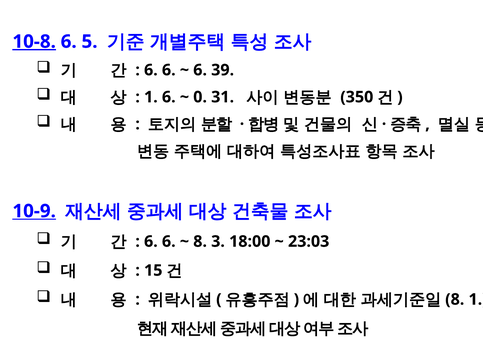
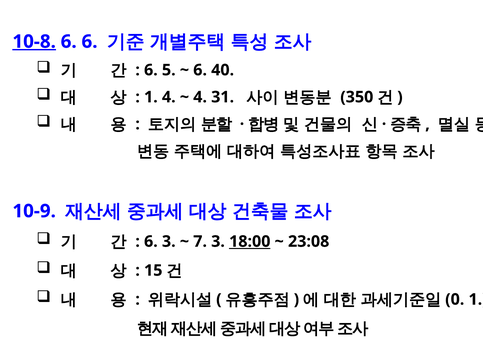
6 5: 5 -> 6 (90, 42)
6: 6 -> 5 (169, 70)
39: 39 -> 40 (223, 70)
1 6: 6 -> 4 (169, 97)
0: 0 -> 4 (200, 97)
10-9 underline: present -> none (34, 211)
6: 6 -> 3 (169, 242)
8: 8 -> 7 (200, 242)
18:00 underline: none -> present (250, 242)
23:03: 23:03 -> 23:08 (309, 242)
8: 8 -> 0 (455, 300)
